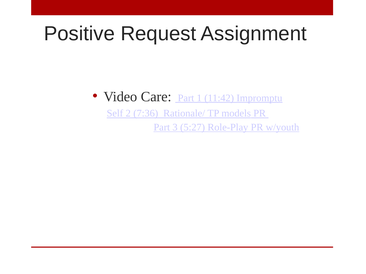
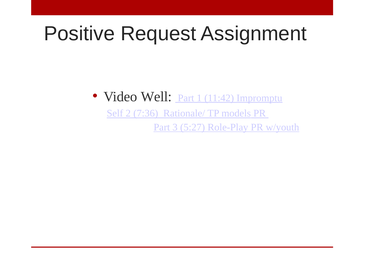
Care: Care -> Well (156, 97)
